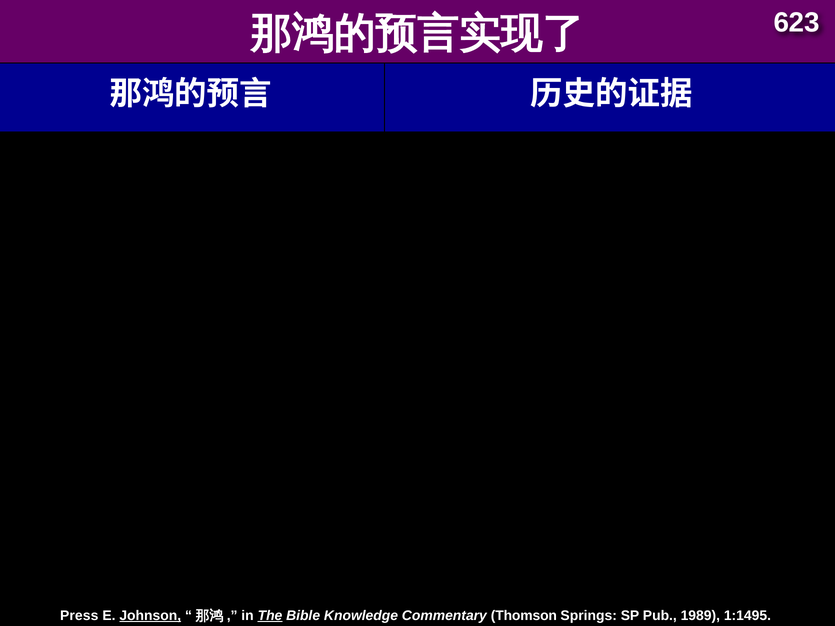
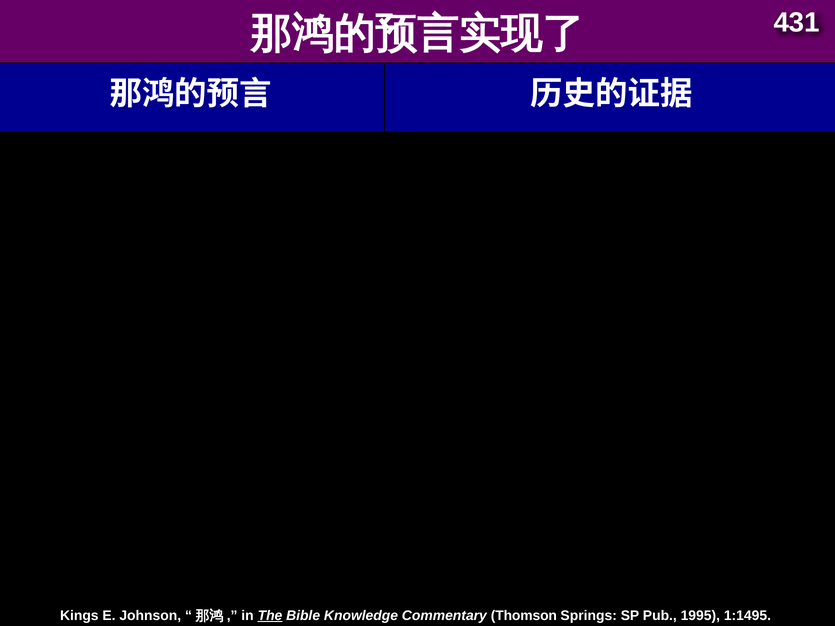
623: 623 -> 431 (797, 23)
Press: Press -> Kings (79, 616)
Johnson underline: present -> none (150, 616)
1989: 1989 -> 1995 (700, 616)
